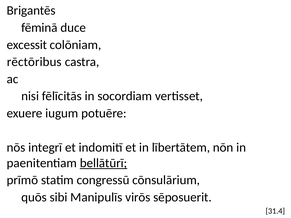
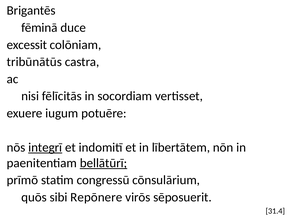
rēctōribus: rēctōribus -> tribūnātūs (34, 62)
integrī underline: none -> present (45, 148)
Manipulīs: Manipulīs -> Repōnere (96, 197)
